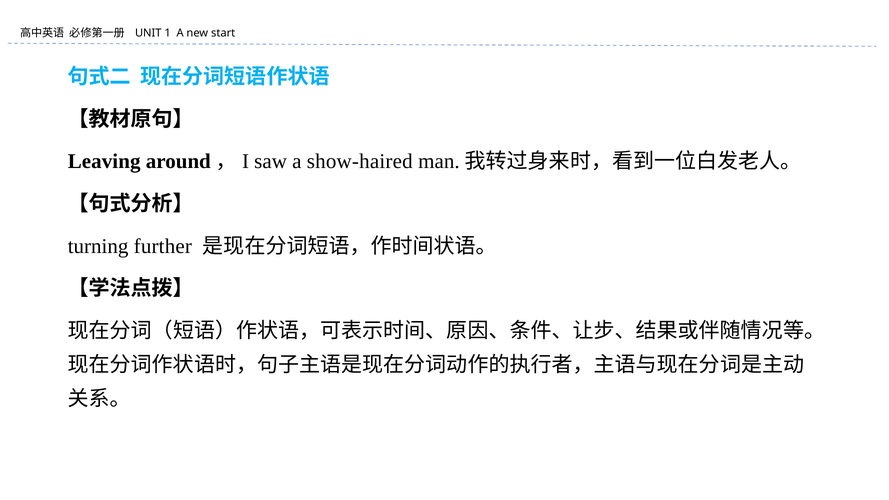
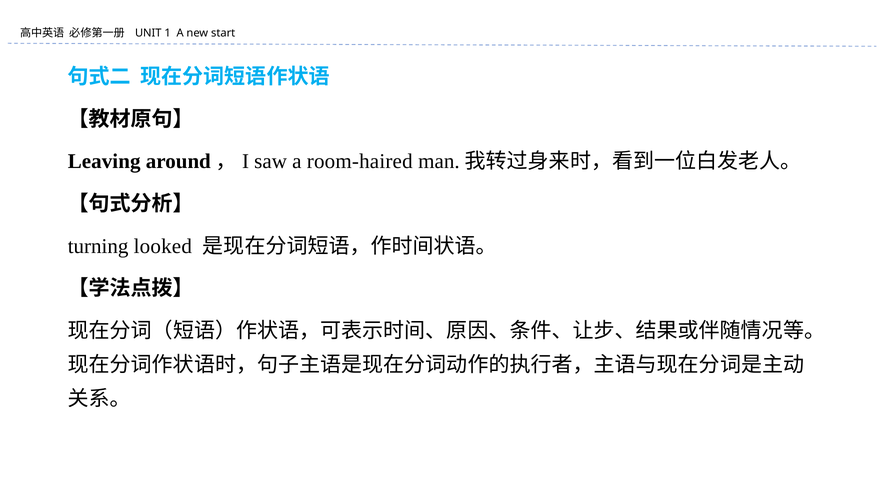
show-haired: show-haired -> room-haired (360, 161)
further: further -> looked (163, 246)
